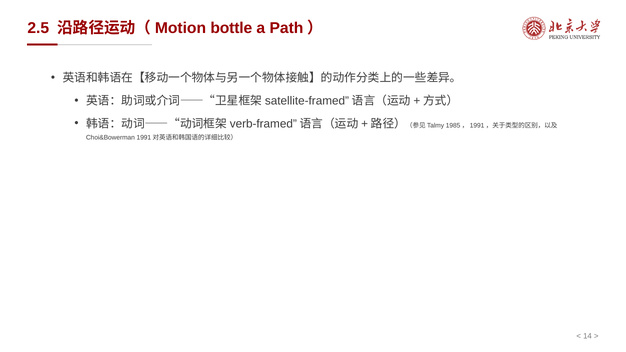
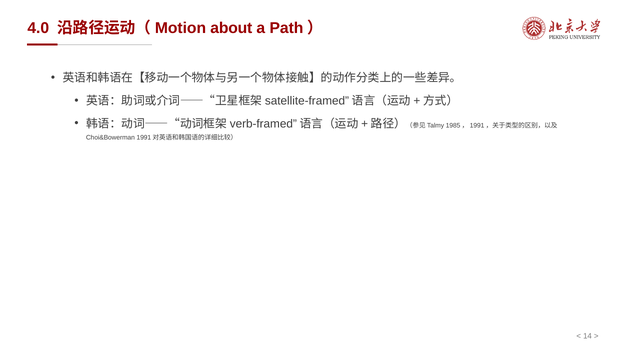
2.5: 2.5 -> 4.0 (38, 28)
bottle: bottle -> about (231, 28)
